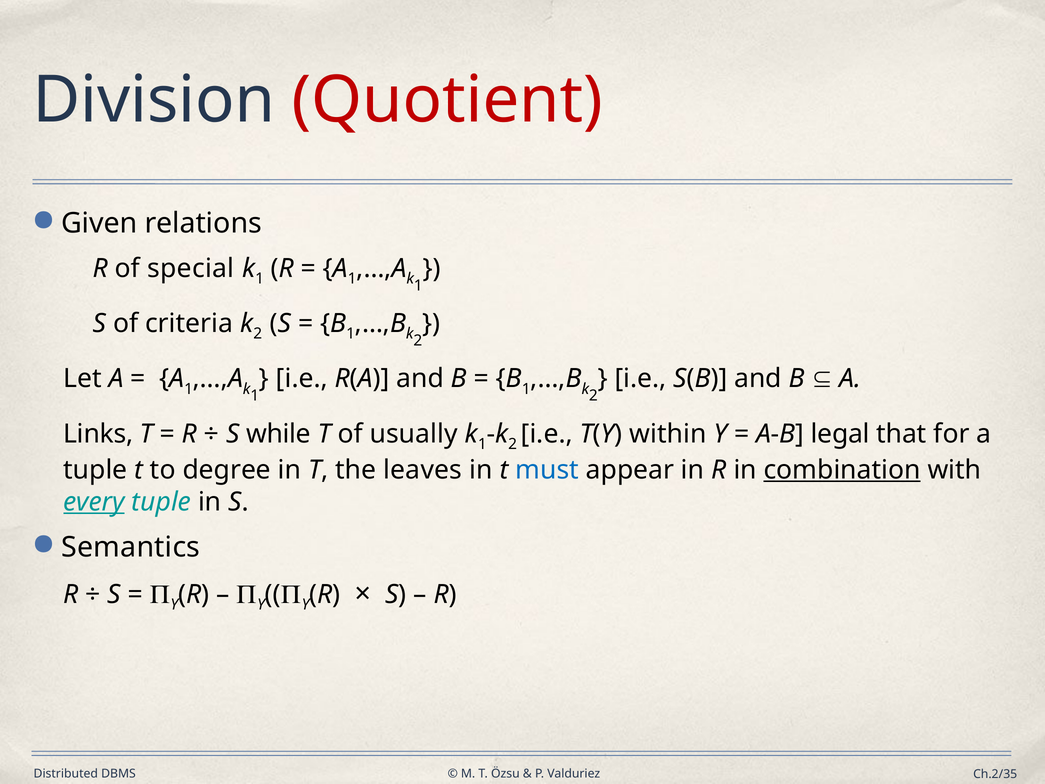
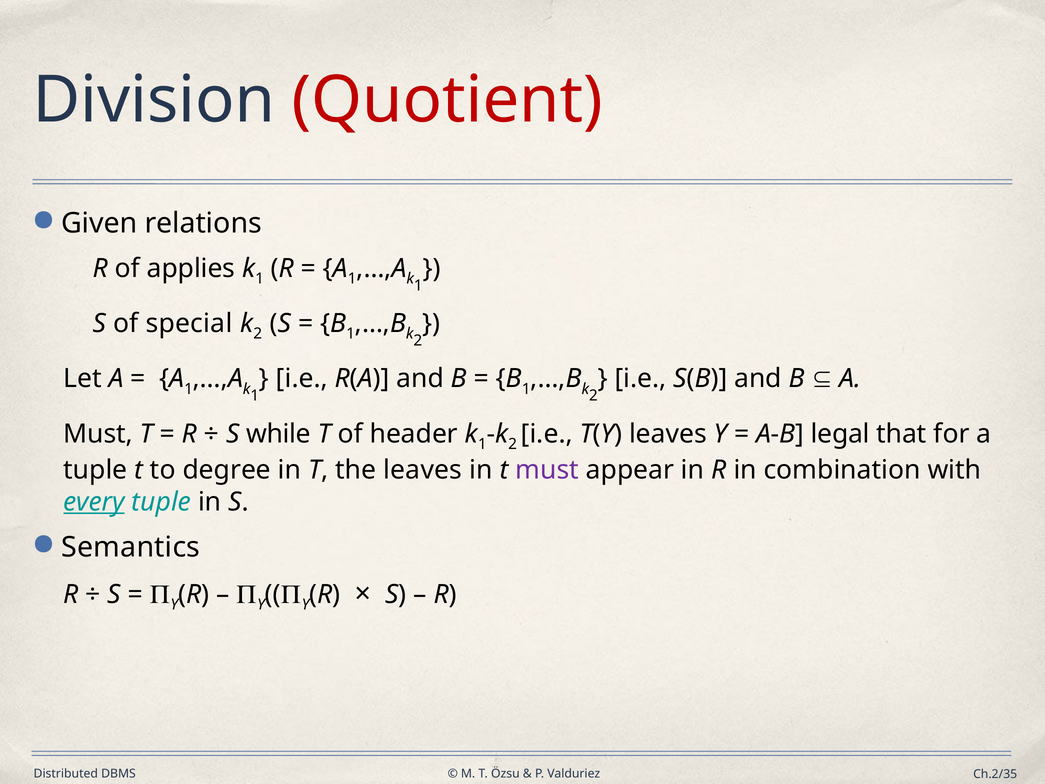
special: special -> applies (191, 268)
criteria: criteria -> special (189, 323)
Links: Links -> Must (98, 434)
usually: usually -> header (414, 434)
T(Y within: within -> leaves (668, 434)
must colour: blue -> purple (547, 470)
combination underline: present -> none (842, 470)
